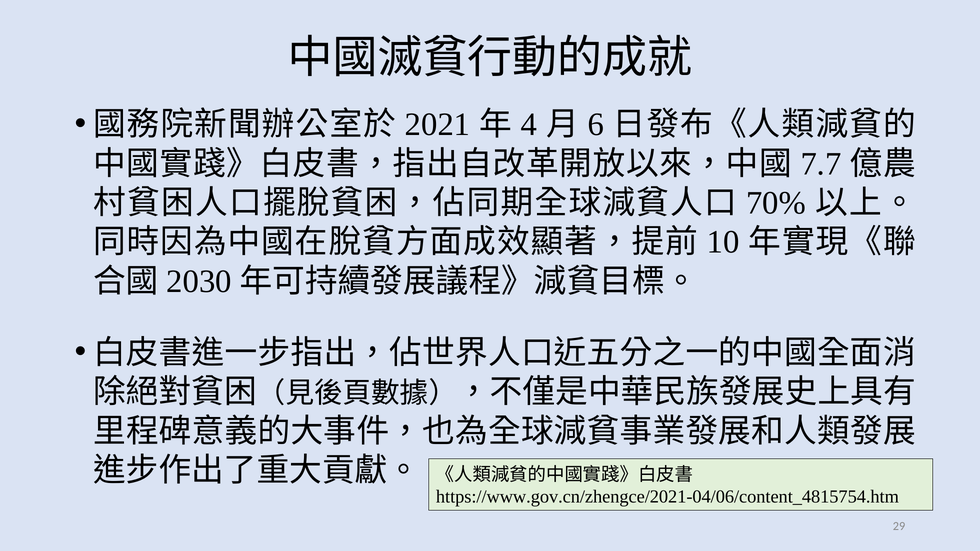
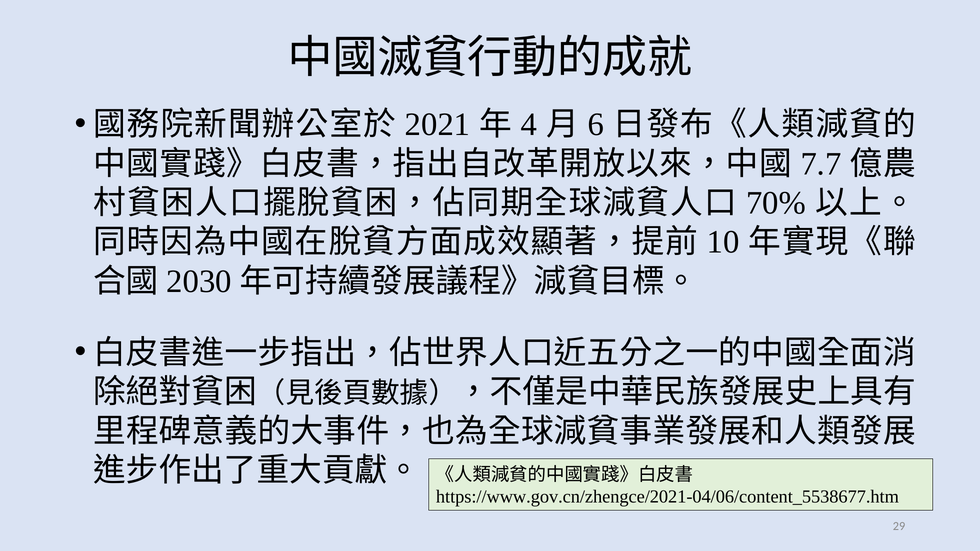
https://www.gov.cn/zhengce/2021-04/06/content_4815754.htm: https://www.gov.cn/zhengce/2021-04/06/content_4815754.htm -> https://www.gov.cn/zhengce/2021-04/06/content_5538677.htm (667, 497)
